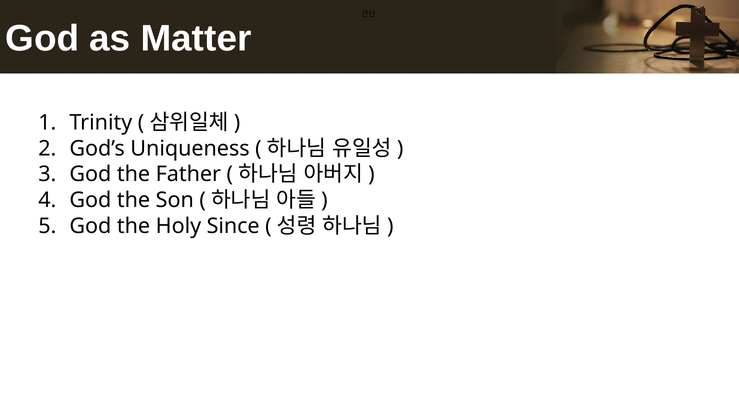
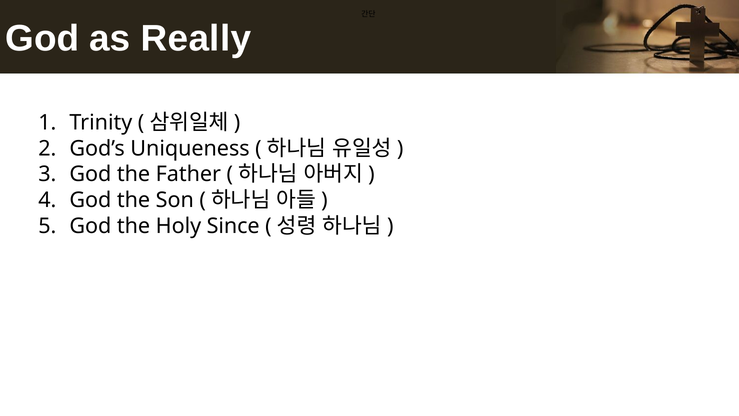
Matter: Matter -> Really (196, 38)
